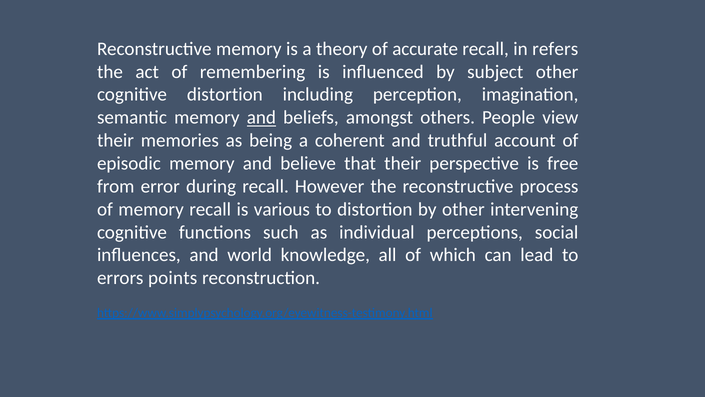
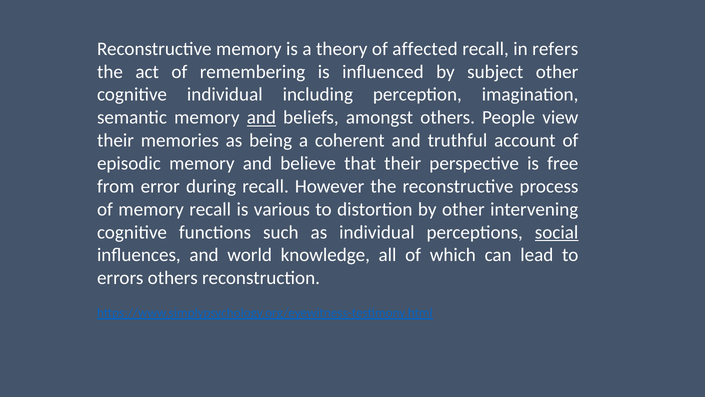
accurate: accurate -> affected (425, 49)
cognitive distortion: distortion -> individual (225, 95)
social underline: none -> present (557, 232)
errors points: points -> others (173, 278)
